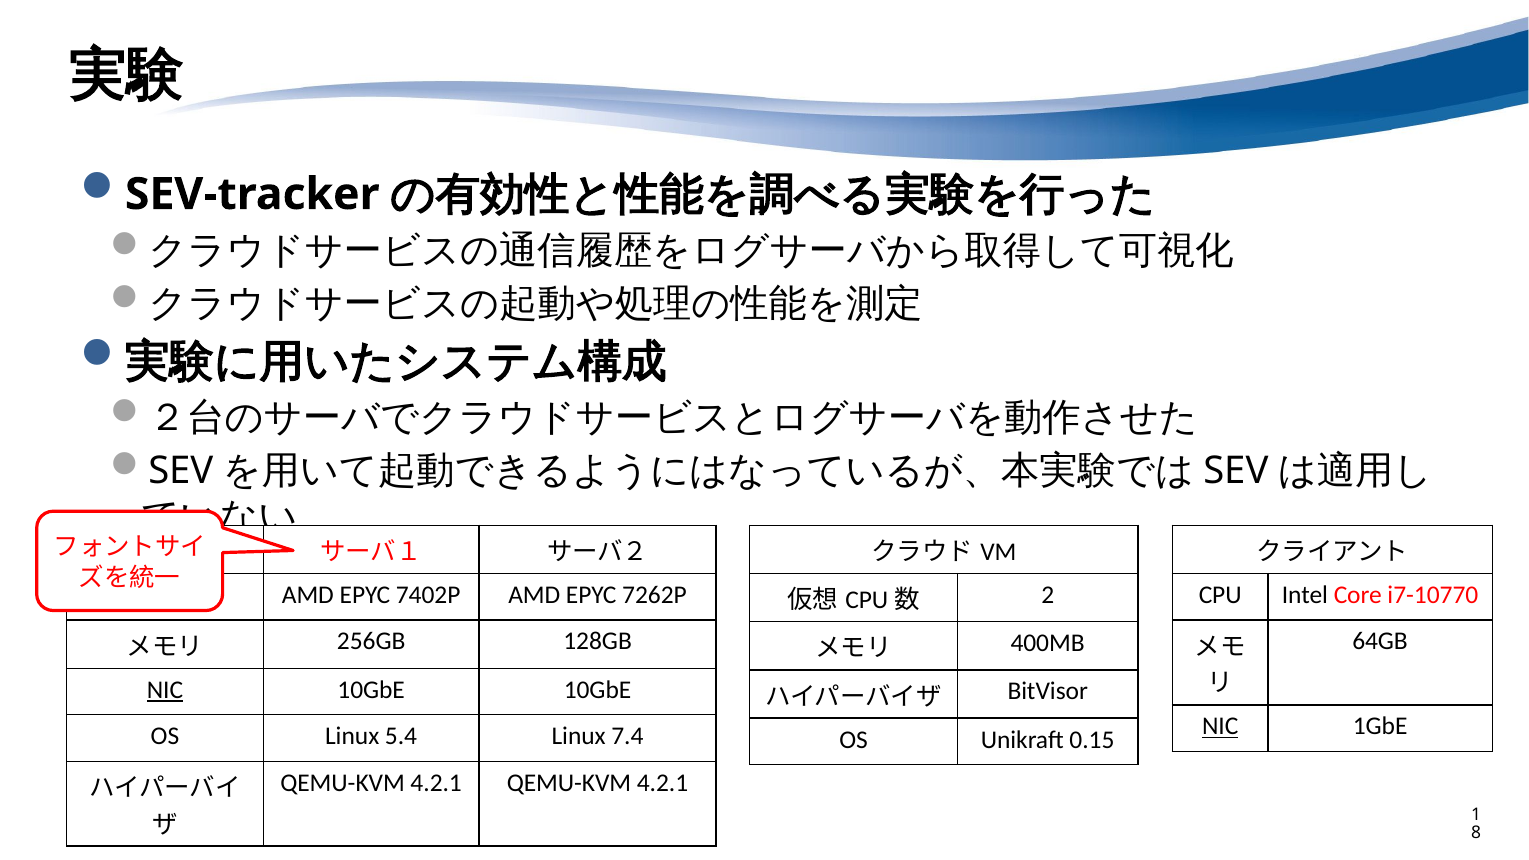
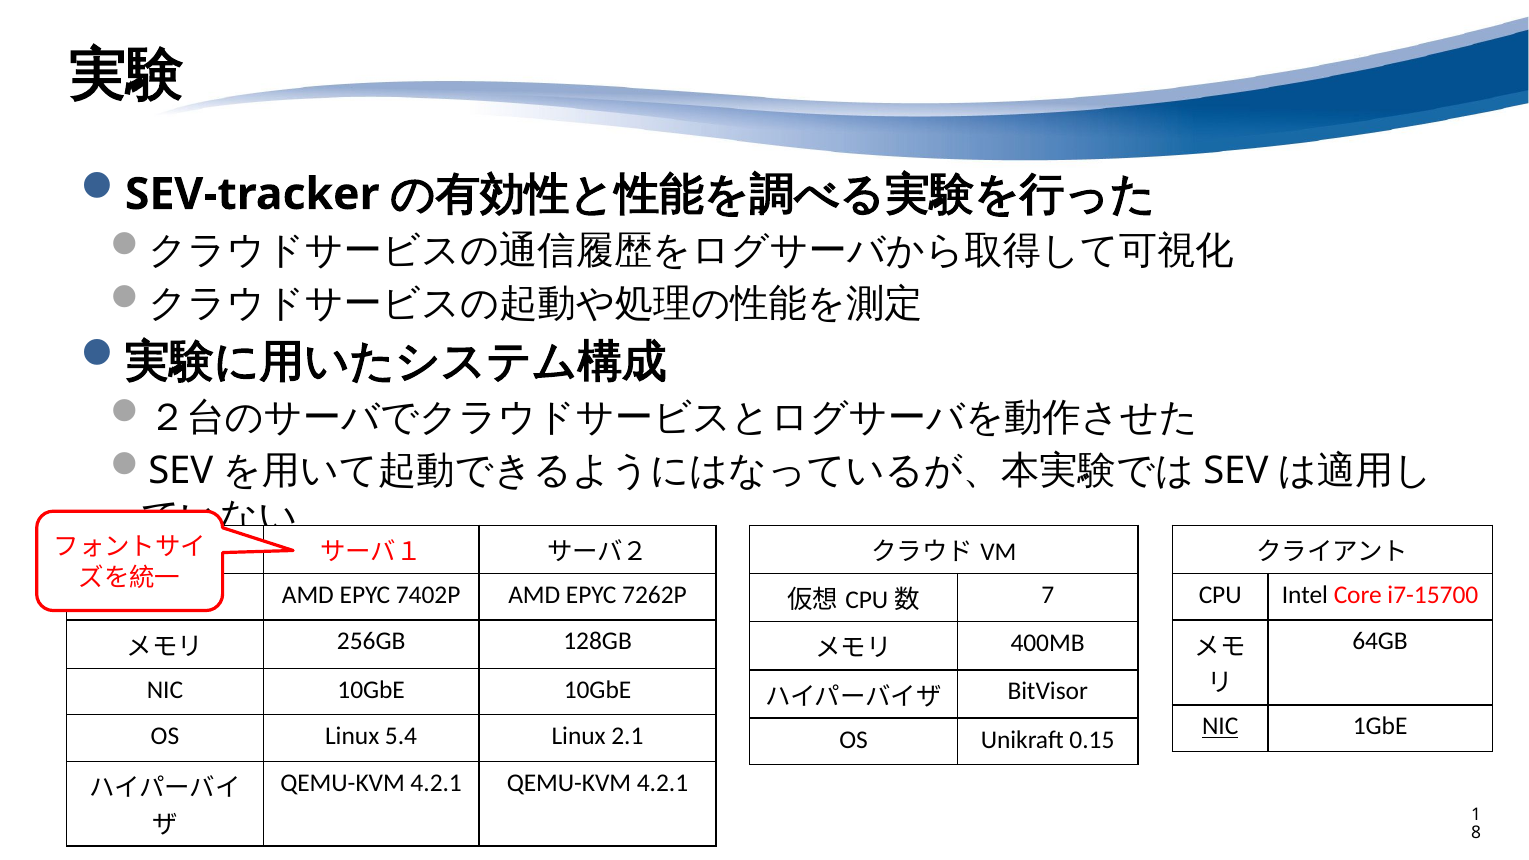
i7-10770: i7-10770 -> i7-15700 (1433, 595)
2: 2 -> 7 (1048, 595)
NIC underline: present -> none (165, 690)
7.4: 7.4 -> 2.1 (627, 736)
